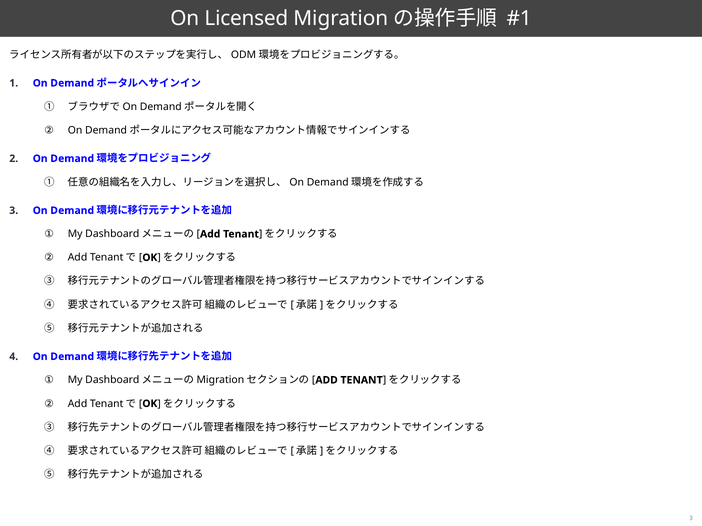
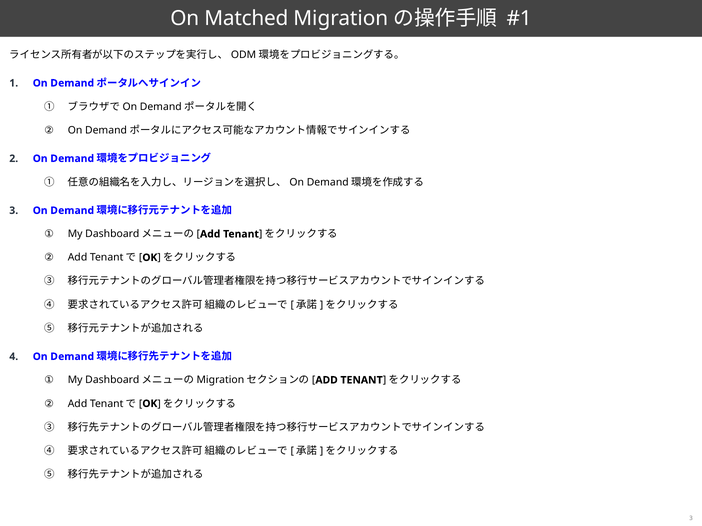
Licensed: Licensed -> Matched (246, 18)
